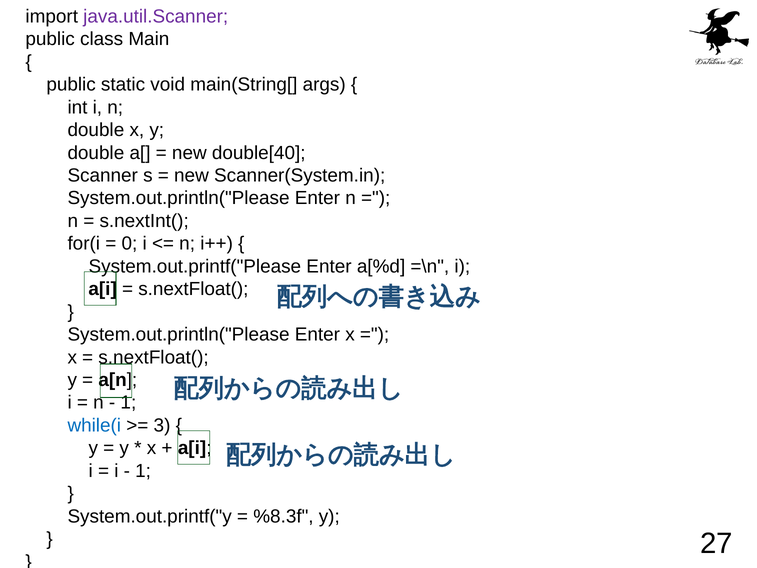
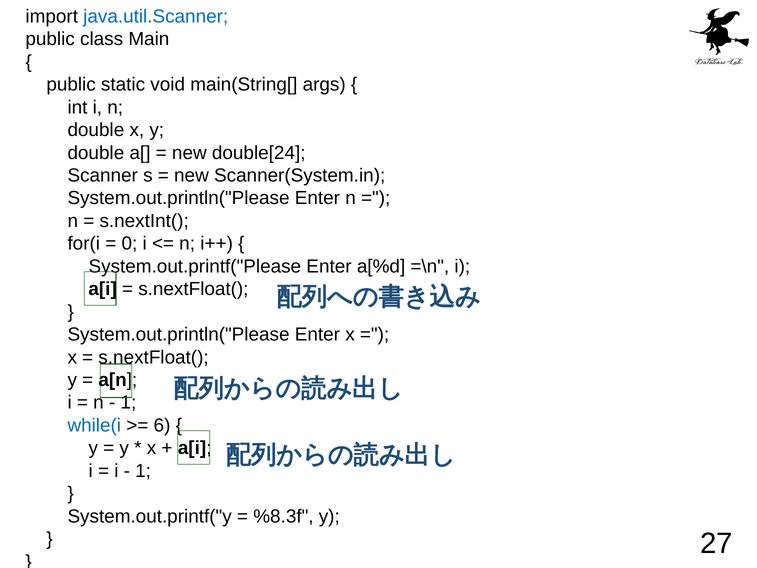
java.util.Scanner colour: purple -> blue (156, 16)
double[40: double[40 -> double[24 (259, 153)
3: 3 -> 6 (162, 425)
